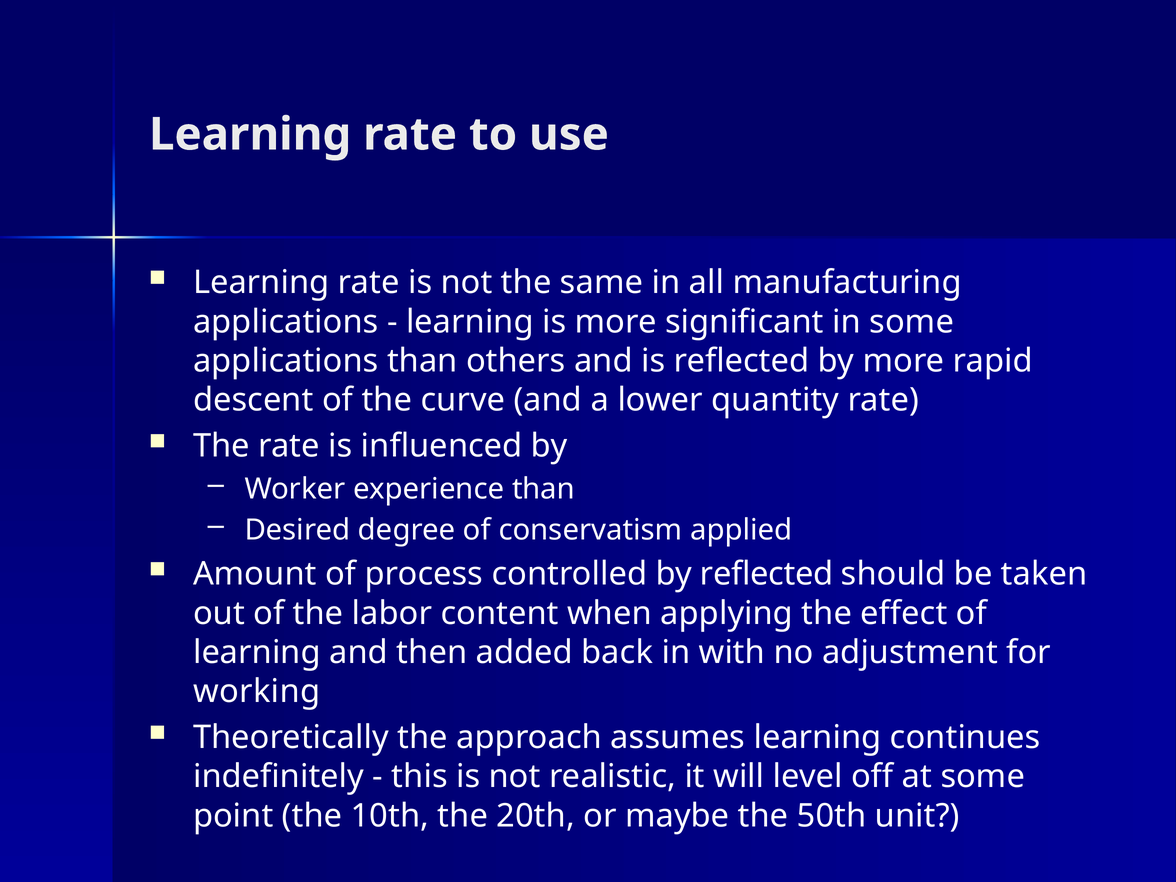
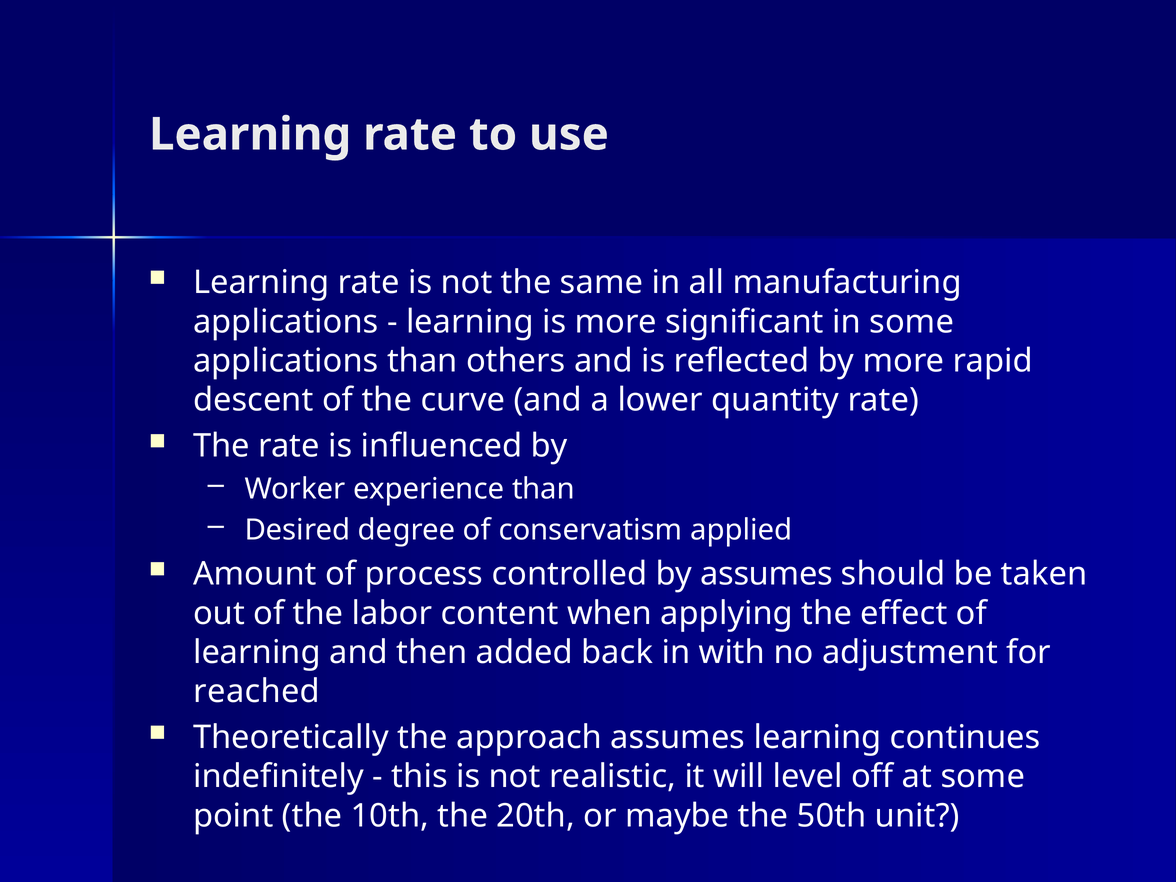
by reflected: reflected -> assumes (767, 574)
working: working -> reached (257, 692)
